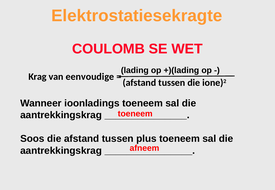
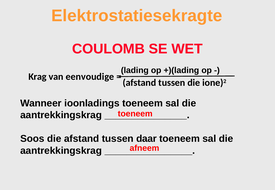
plus: plus -> daar (146, 139)
